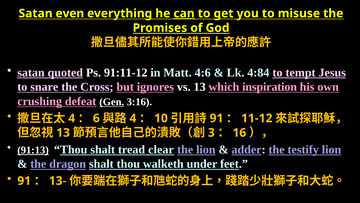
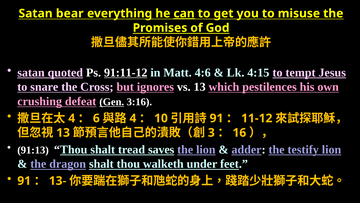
even: even -> bear (70, 13)
91:11-12 underline: none -> present (126, 72)
4:84: 4:84 -> 4:15 (258, 72)
inspiration: inspiration -> pestilences (270, 87)
91:13 underline: present -> none (33, 150)
clear: clear -> saves (161, 149)
